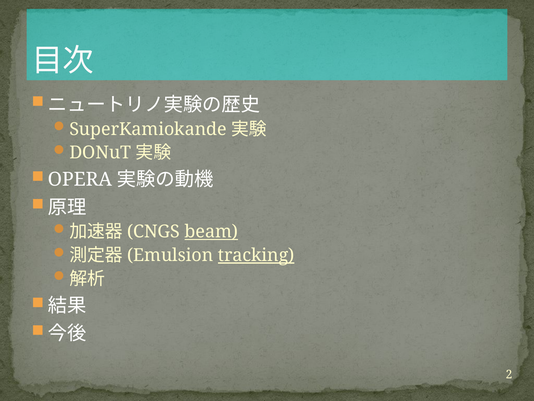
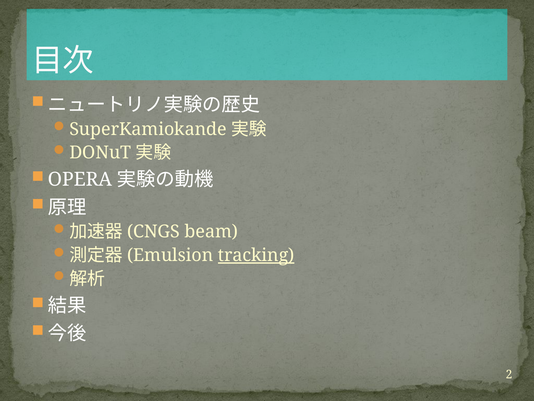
beam underline: present -> none (211, 231)
